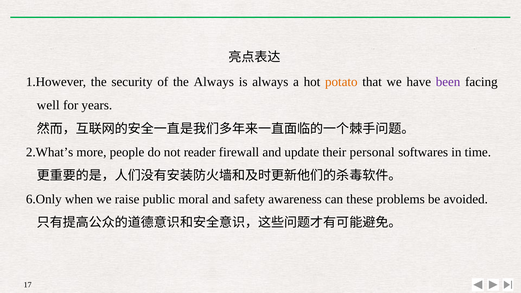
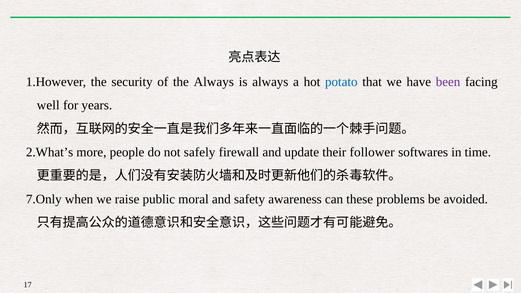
potato colour: orange -> blue (341, 82)
reader: reader -> safely (200, 152)
personal: personal -> follower (372, 152)
6.Only: 6.Only -> 7.Only (44, 199)
